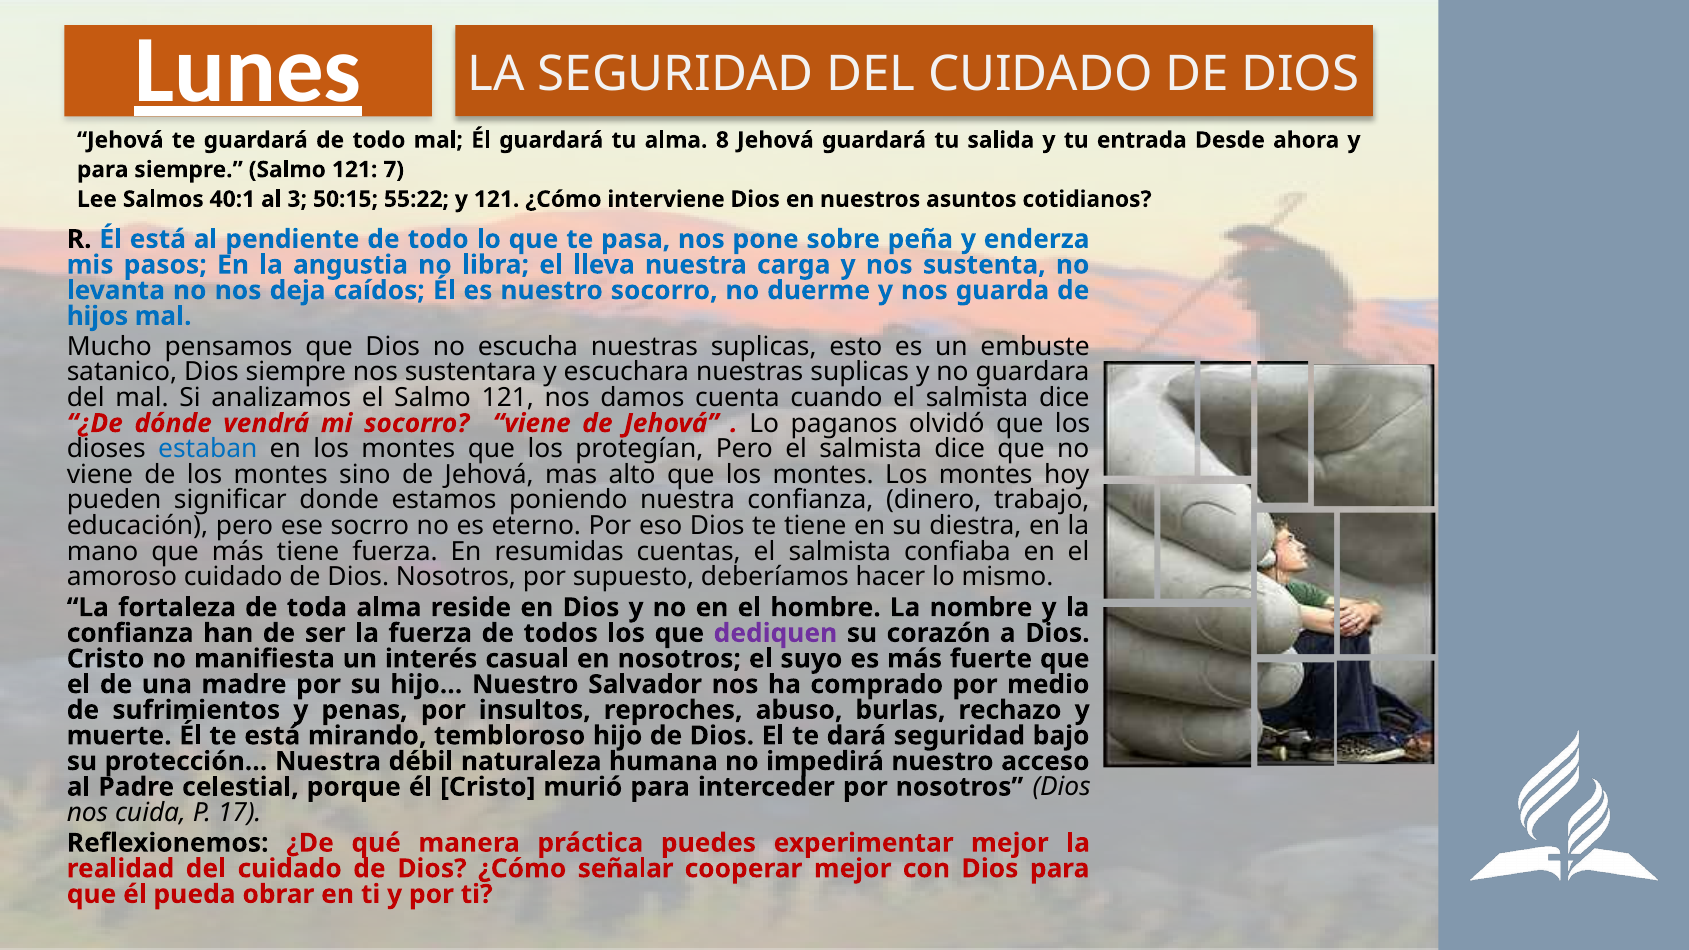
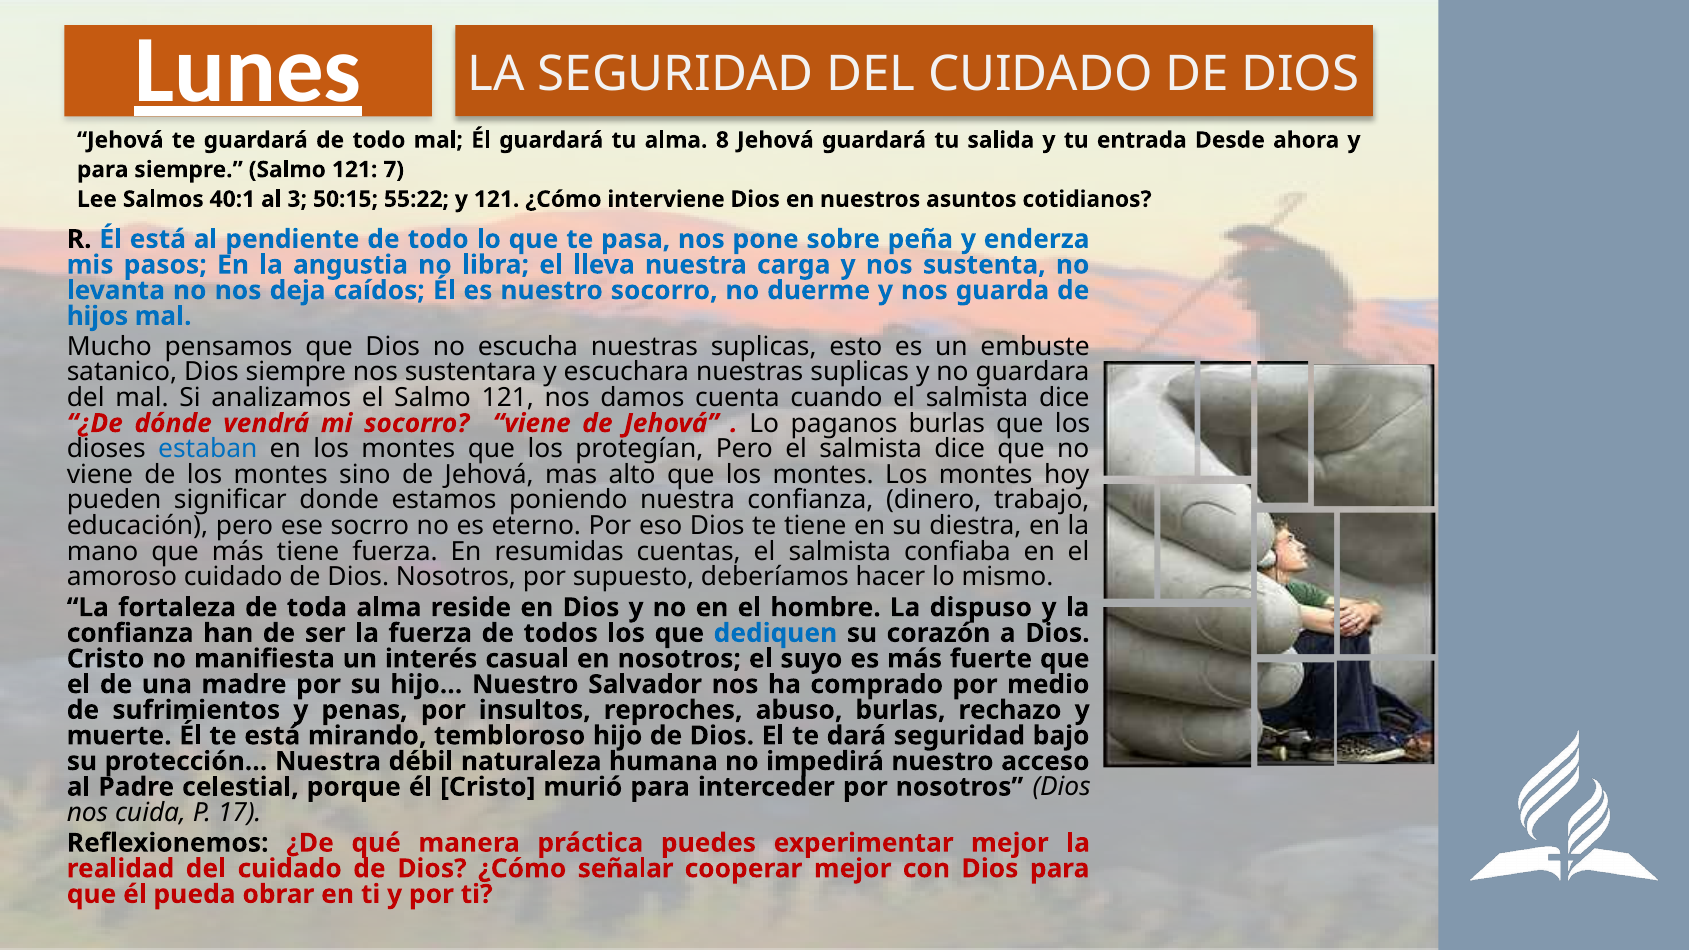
paganos olvidó: olvidó -> burlas (947, 423)
nombre: nombre -> dispuso (981, 608)
dediquen colour: purple -> blue (775, 633)
